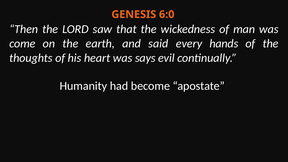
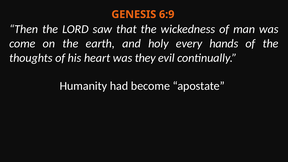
6:0: 6:0 -> 6:9 (167, 14)
said: said -> holy (158, 44)
says: says -> they (145, 58)
